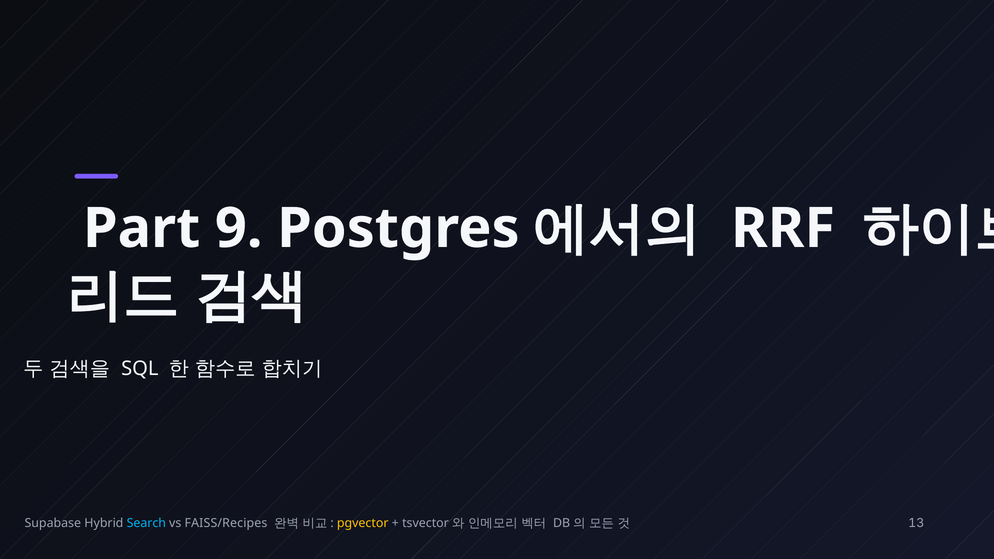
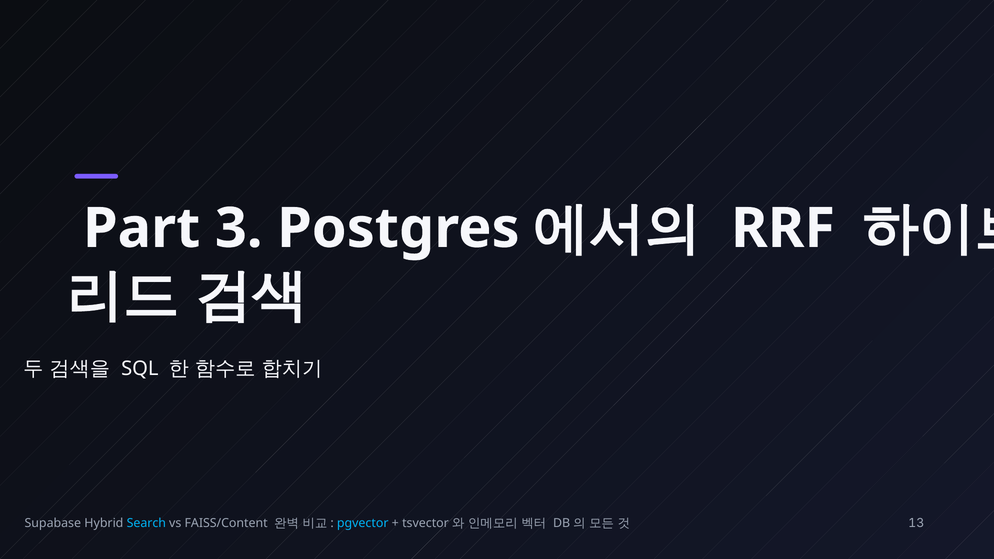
9: 9 -> 3 (239, 229)
FAISS/Recipes: FAISS/Recipes -> FAISS/Content (226, 523)
pgvector colour: yellow -> light blue (363, 523)
